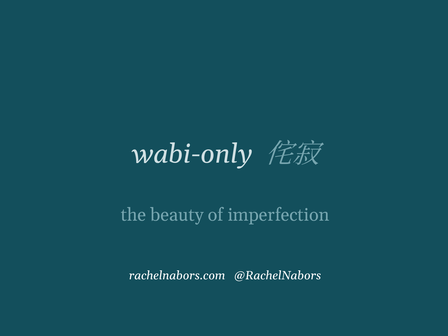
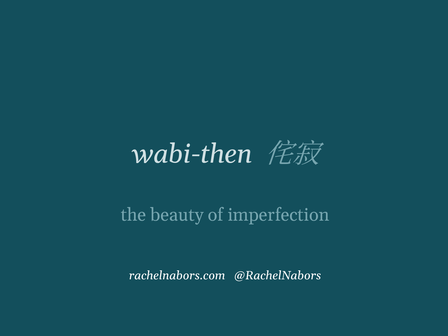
wabi-only: wabi-only -> wabi-then (192, 154)
